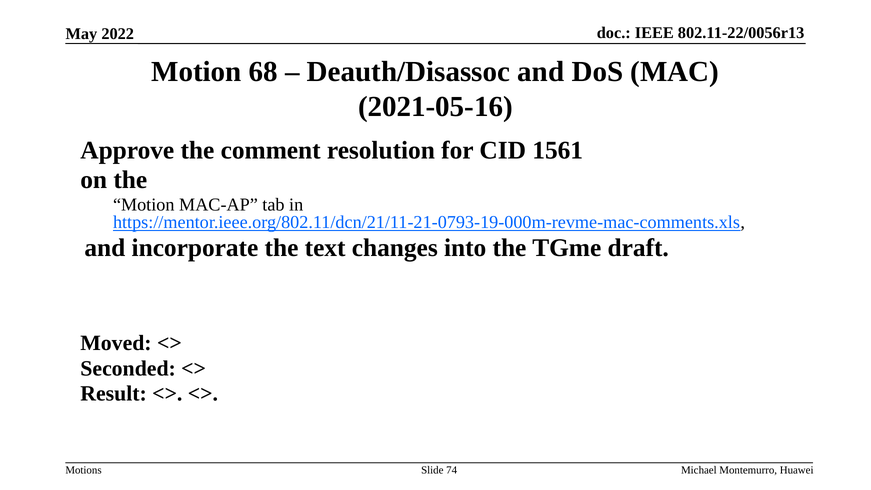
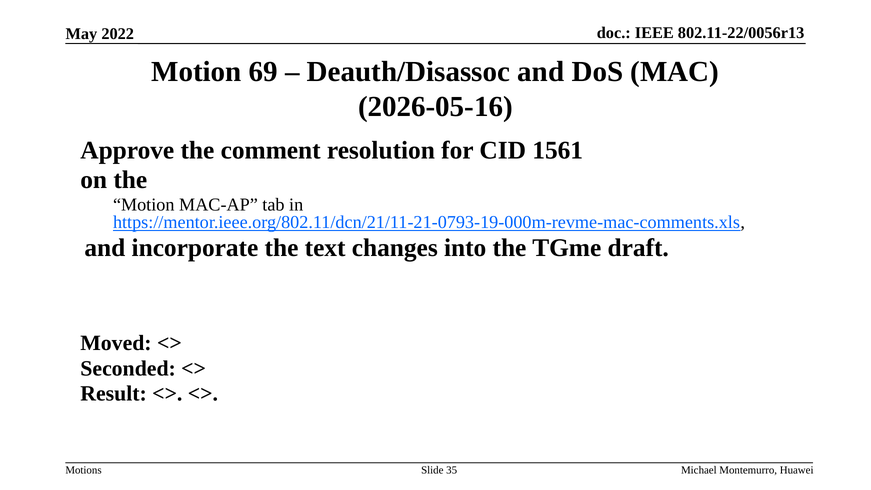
68: 68 -> 69 (263, 72)
2021-05-16: 2021-05-16 -> 2026-05-16 (435, 107)
74: 74 -> 35 (452, 470)
